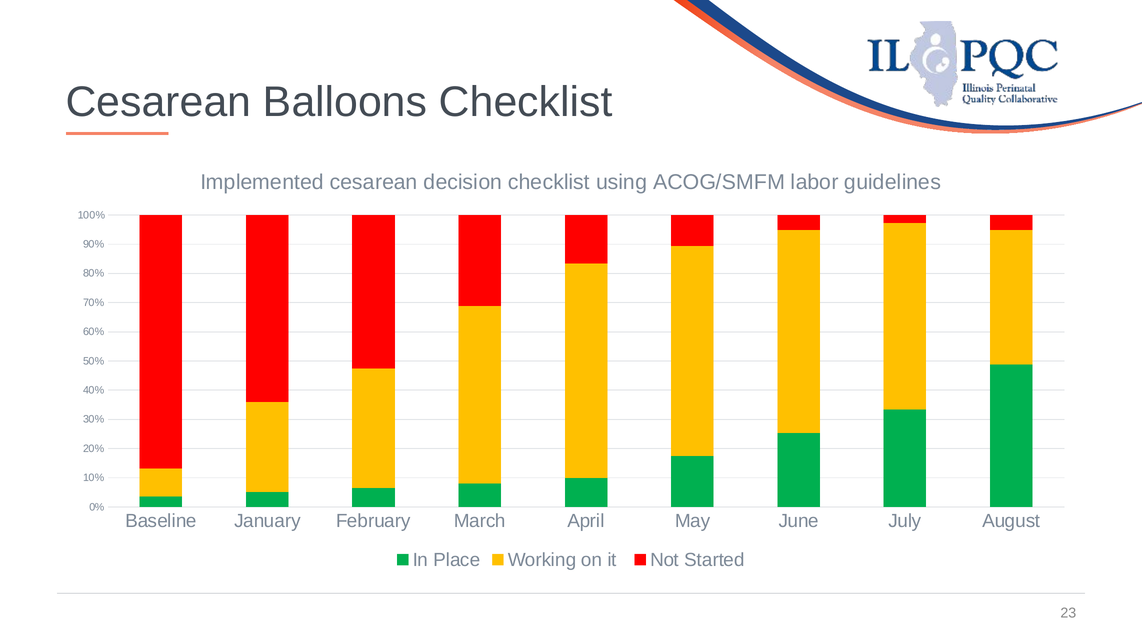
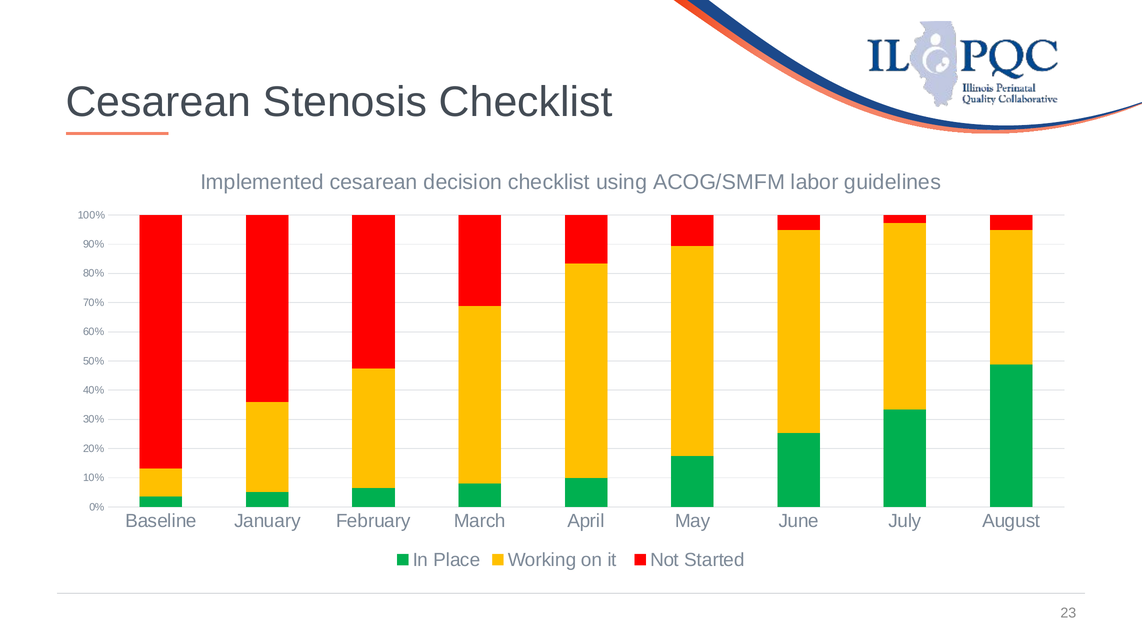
Balloons: Balloons -> Stenosis (345, 102)
